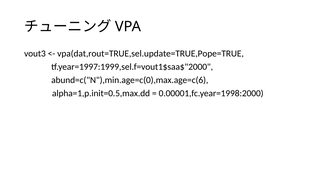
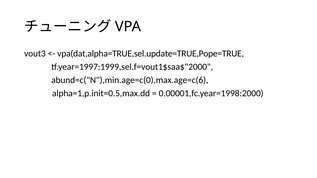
vpa(dat,rout=TRUE,sel.update=TRUE,Pope=TRUE: vpa(dat,rout=TRUE,sel.update=TRUE,Pope=TRUE -> vpa(dat,alpha=TRUE,sel.update=TRUE,Pope=TRUE (151, 54)
